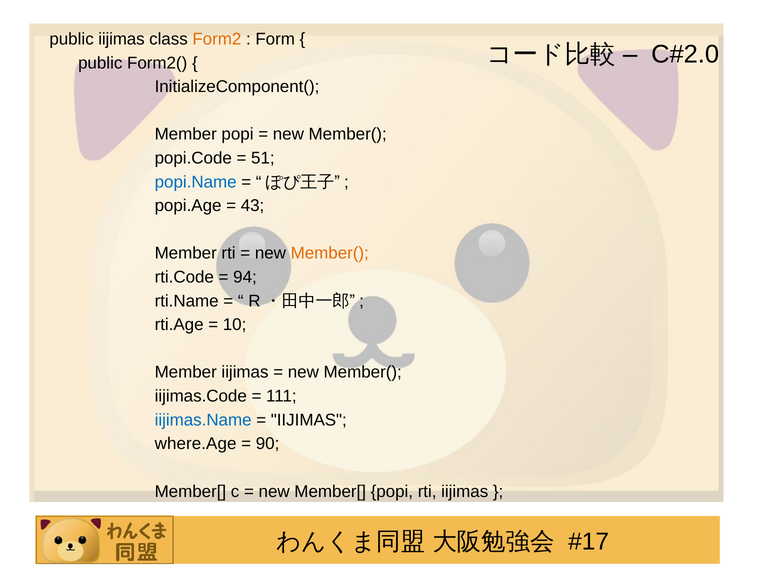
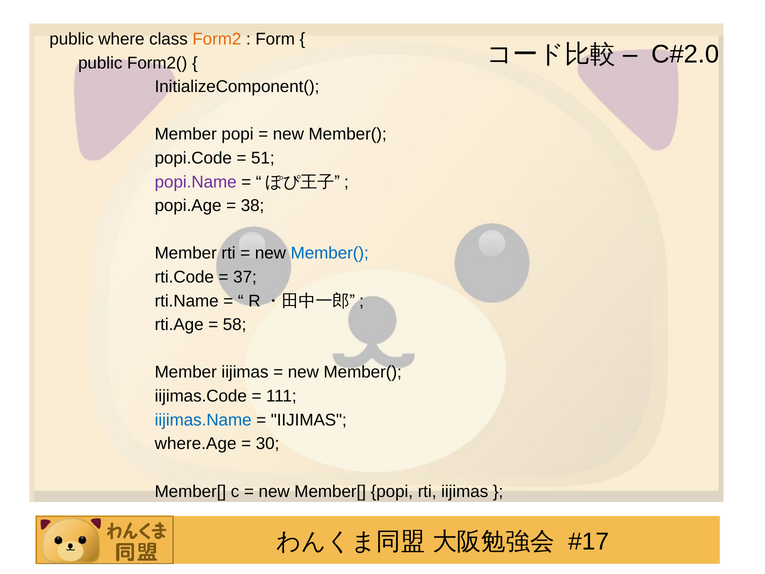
public iijimas: iijimas -> where (121, 39)
popi.Name colour: blue -> purple (196, 182)
43: 43 -> 38 (253, 206)
Member( colour: orange -> blue (330, 253)
94: 94 -> 37 (245, 277)
10: 10 -> 58 (235, 325)
90: 90 -> 30 (268, 444)
